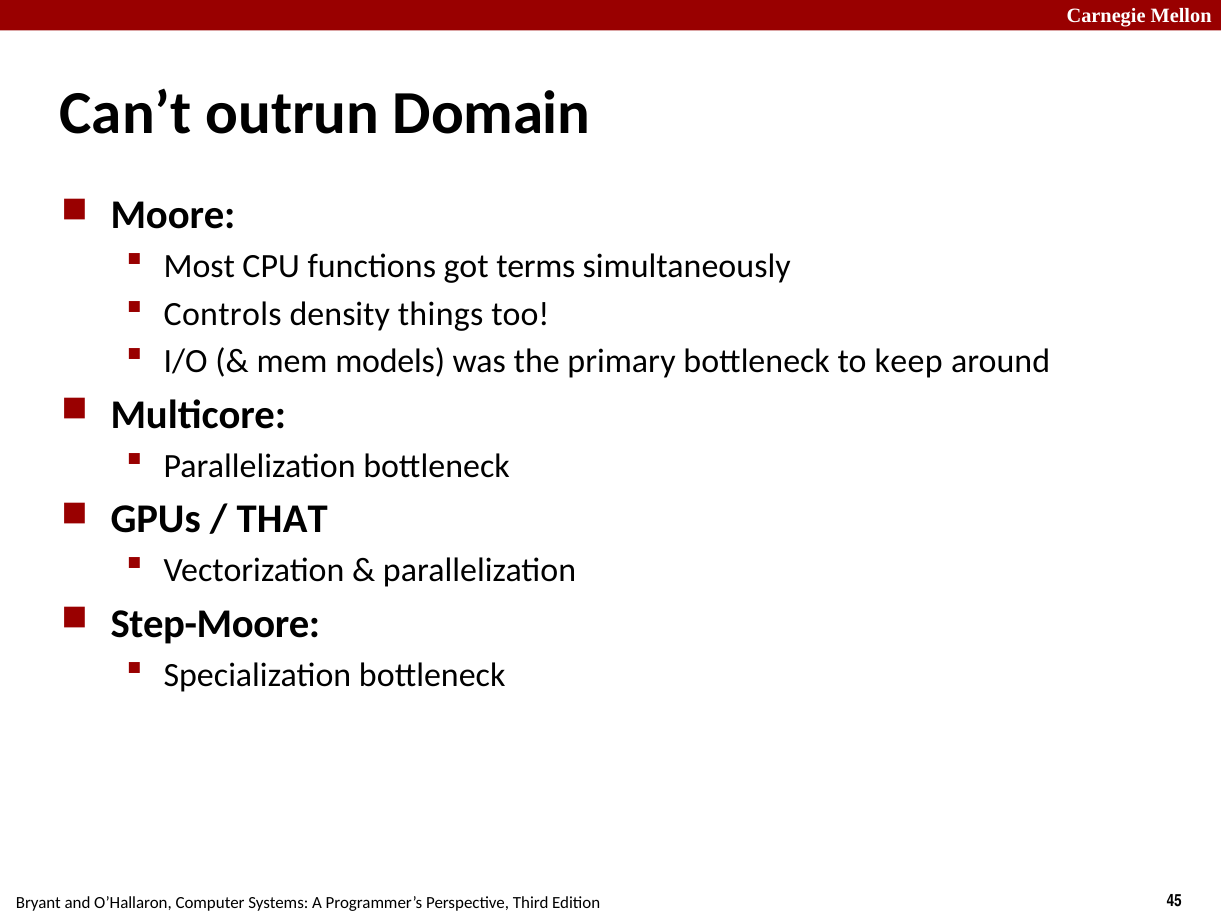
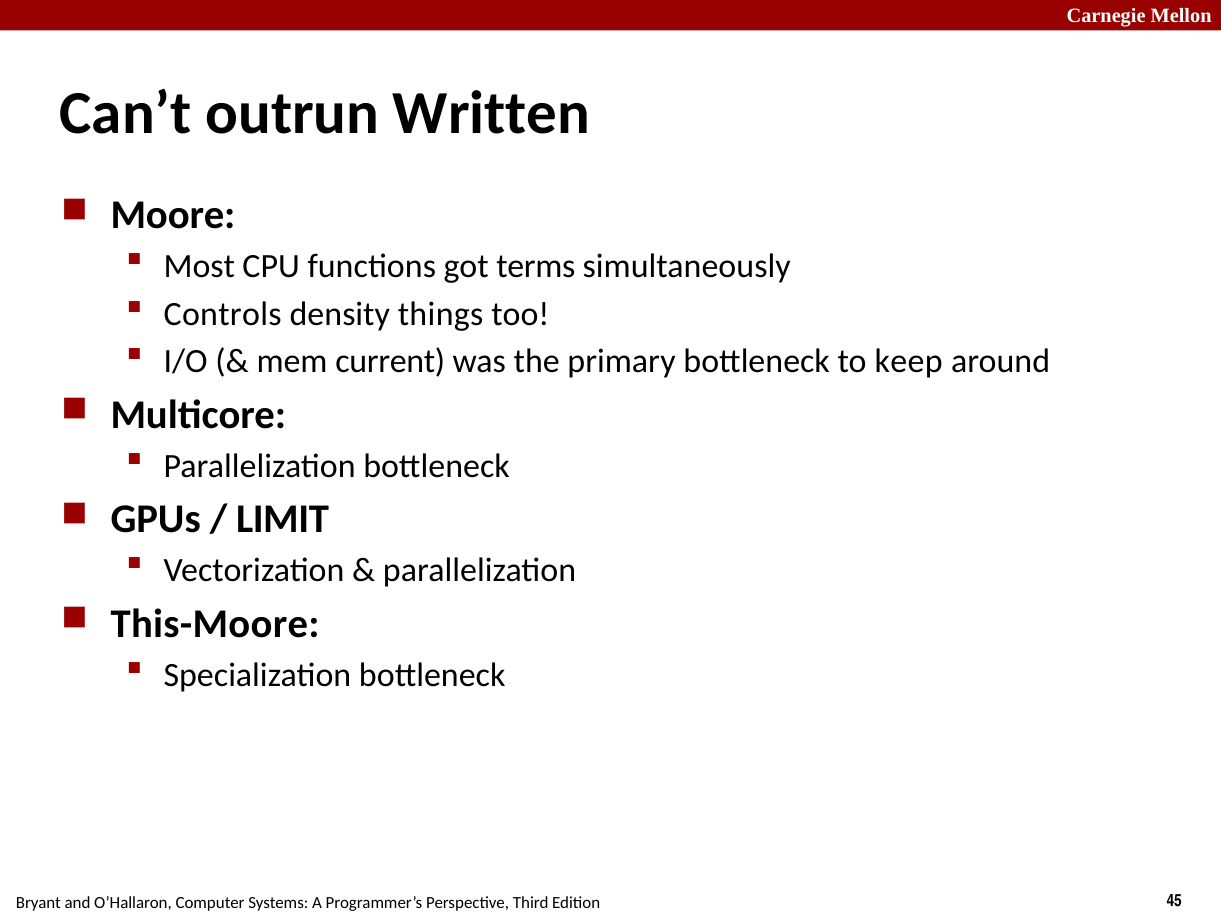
Domain: Domain -> Written (492, 113)
models: models -> current (390, 361)
THAT: THAT -> LIMIT (283, 519)
Step-Moore: Step-Moore -> This-Moore (215, 624)
